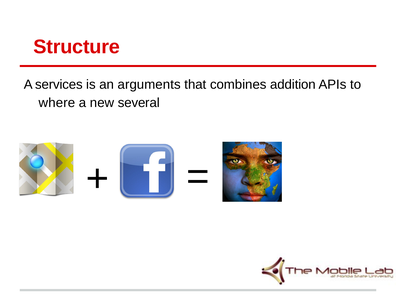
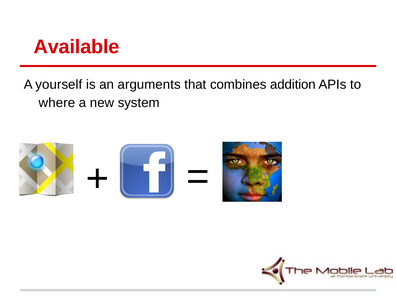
Structure: Structure -> Available (77, 47)
services: services -> yourself (59, 84)
several: several -> system (139, 103)
